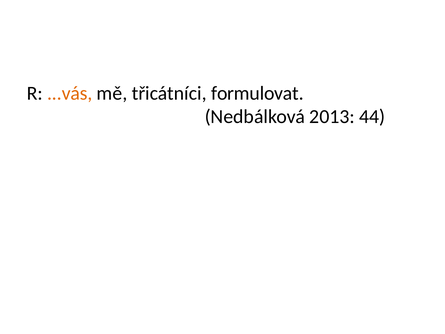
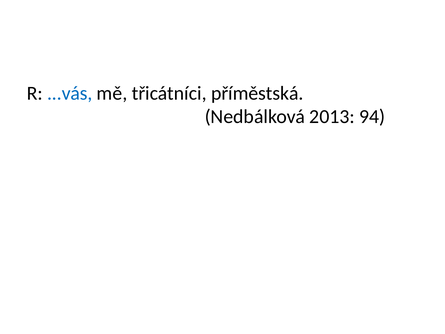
...vás colour: orange -> blue (70, 93)
formulovat: formulovat -> příměstská (257, 93)
44: 44 -> 94 (372, 116)
